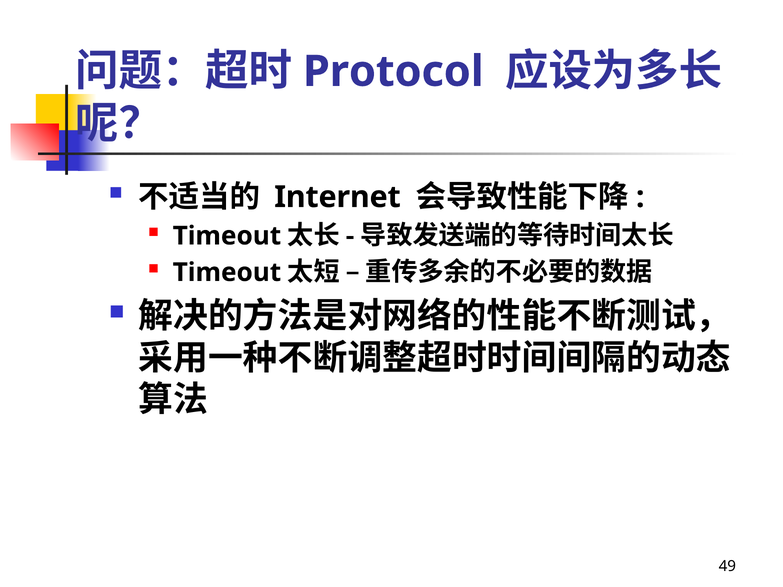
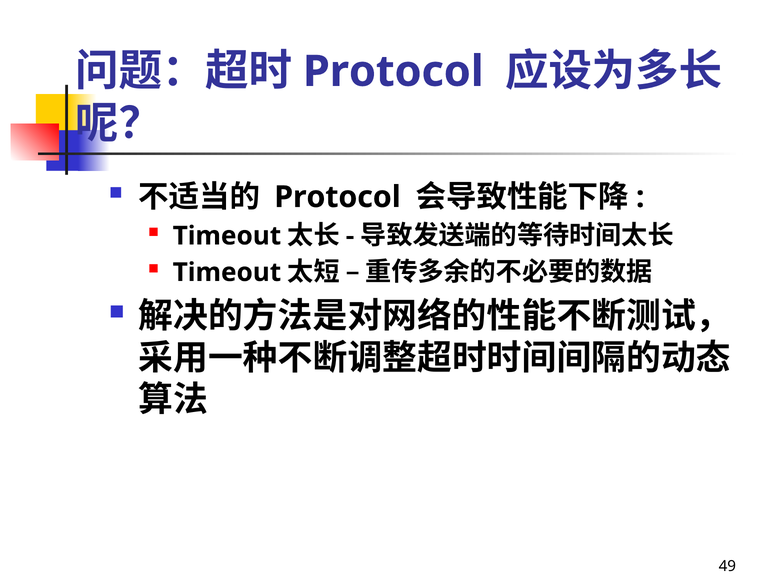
Internet: Internet -> Protocol (337, 197)
